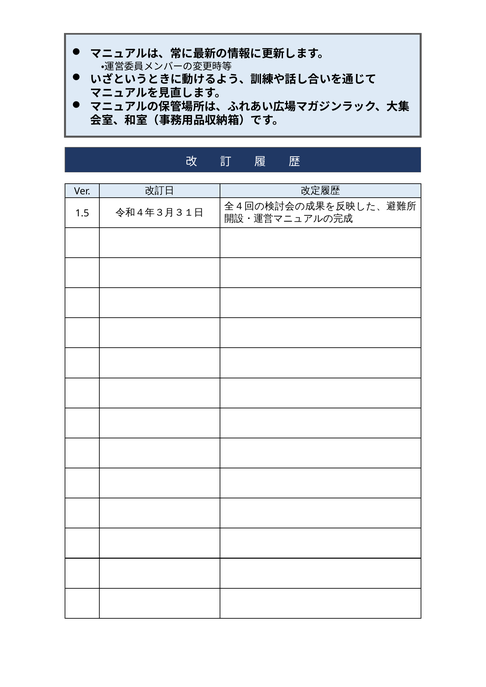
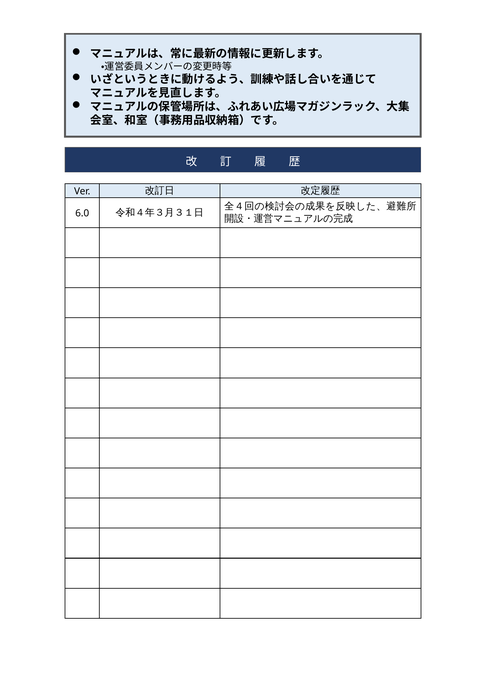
1.5: 1.5 -> 6.0 (82, 213)
